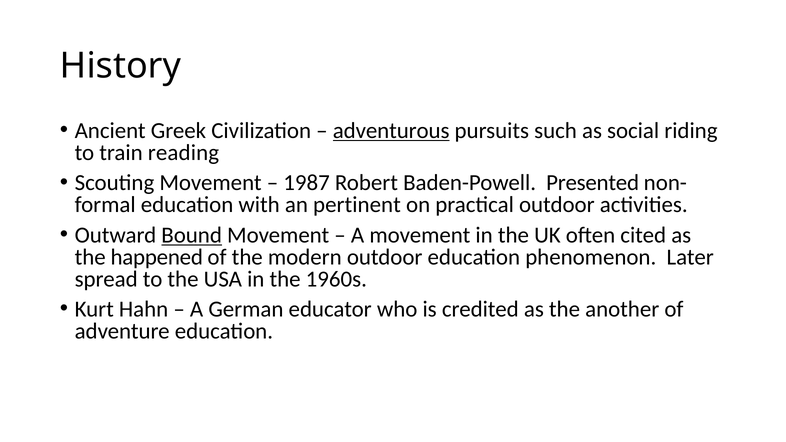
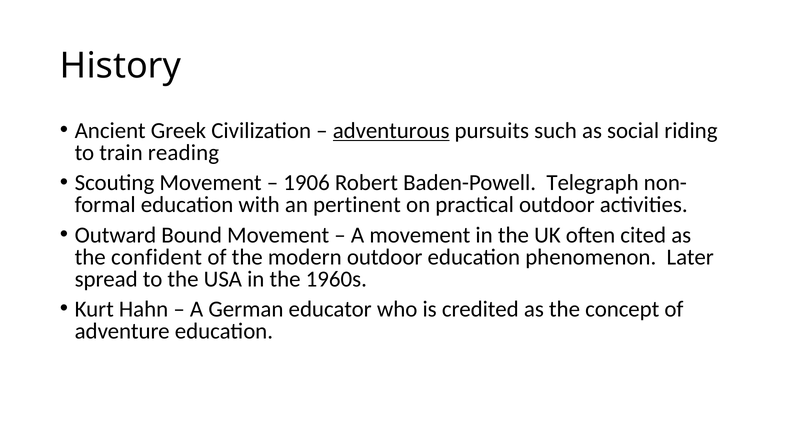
1987: 1987 -> 1906 (307, 183)
Presented: Presented -> Telegraph (593, 183)
Bound underline: present -> none (192, 235)
happened: happened -> confident (157, 257)
another: another -> concept (622, 309)
